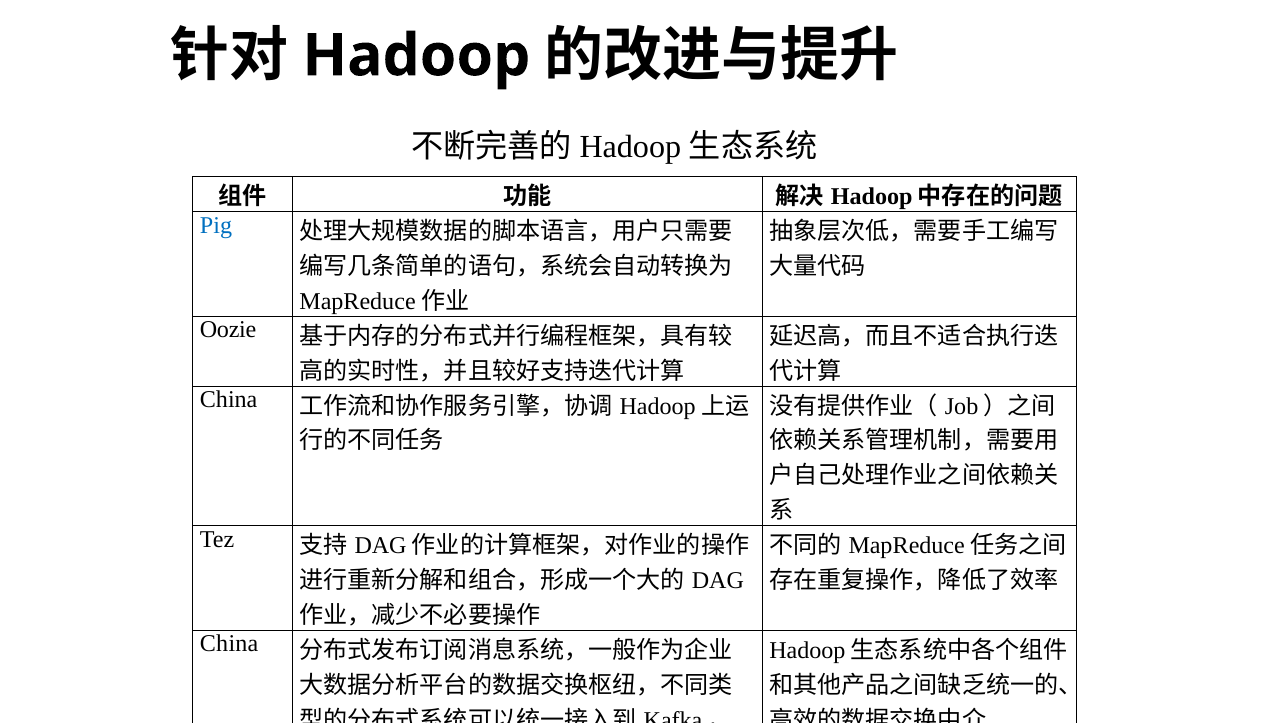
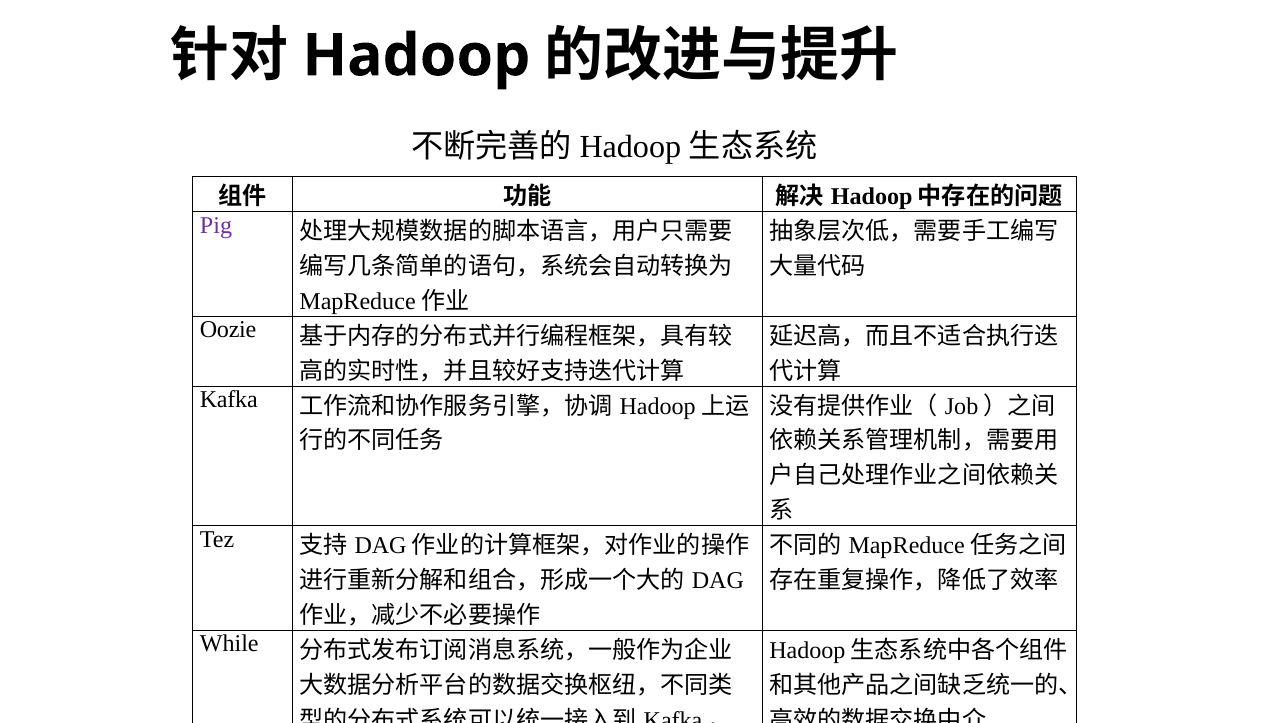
Pig colour: blue -> purple (216, 225)
China: China -> Kafka (229, 400)
China: China -> While (229, 644)
